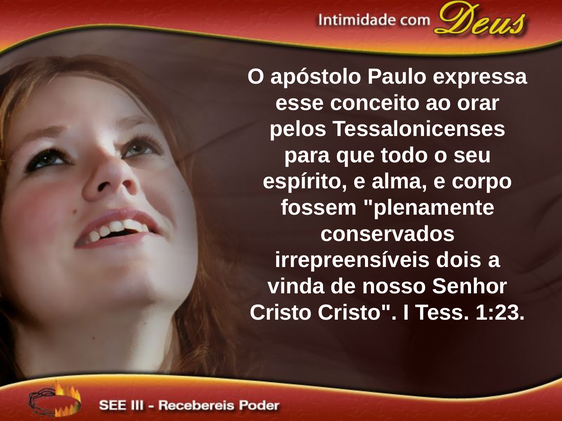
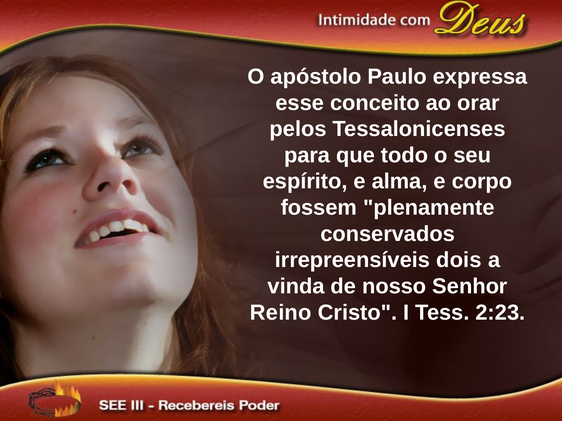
Cristo: Cristo -> Reino (281, 313)
1:23: 1:23 -> 2:23 (500, 313)
